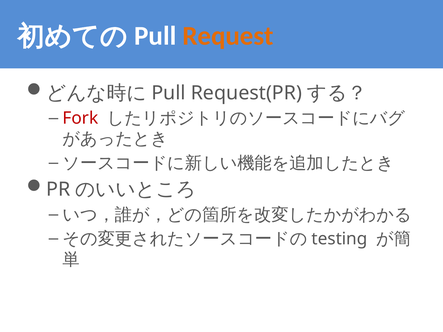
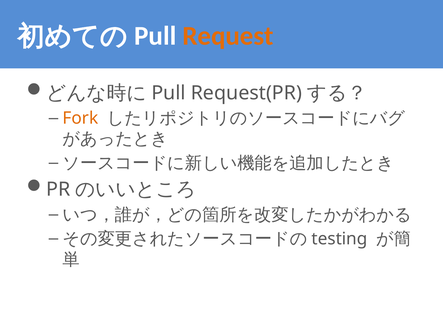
Fork colour: red -> orange (80, 118)
